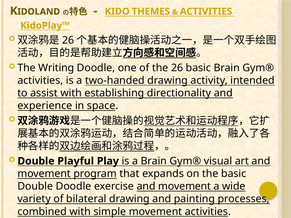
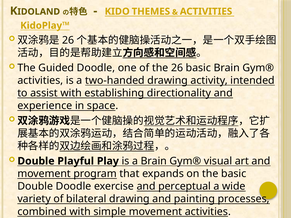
Writing: Writing -> Guided (56, 68)
exercise and movement: movement -> perceptual (185, 187)
